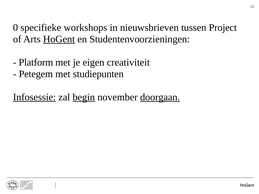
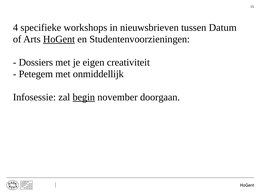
0: 0 -> 4 (15, 28)
Project: Project -> Datum (223, 28)
Platform: Platform -> Dossiers (36, 62)
studiepunten: studiepunten -> onmiddellijk (98, 74)
Infosessie underline: present -> none (34, 97)
doorgaan underline: present -> none (160, 97)
